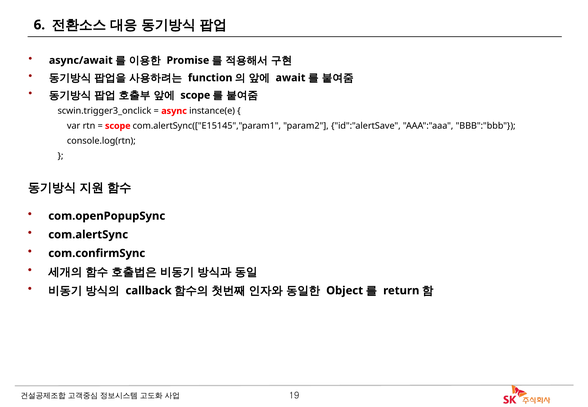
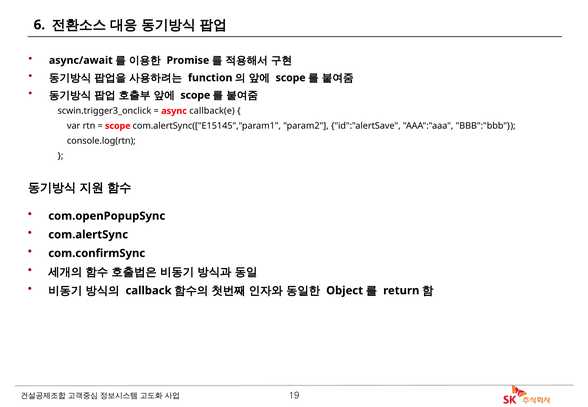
await: await -> scope (291, 78)
instance(e: instance(e -> callback(e (212, 111)
